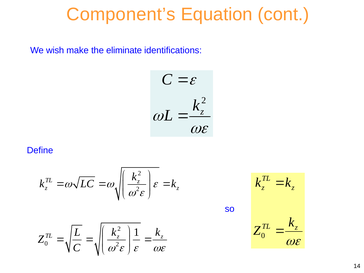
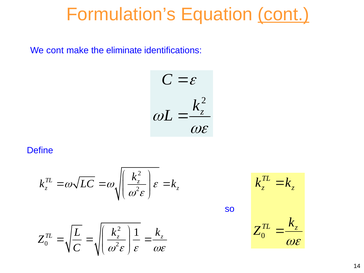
Component’s: Component’s -> Formulation’s (121, 14)
cont underline: none -> present (283, 14)
We wish: wish -> cont (55, 50)
